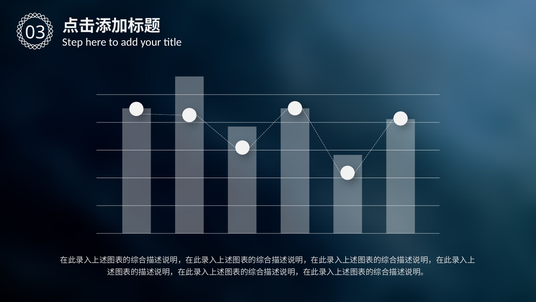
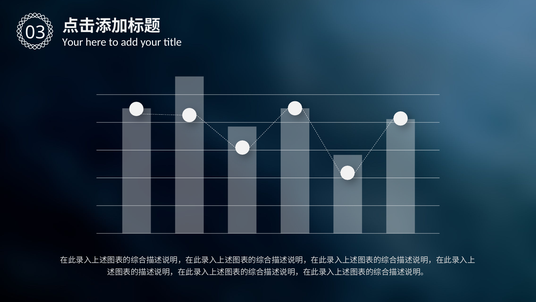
Step: Step -> Your (73, 42)
